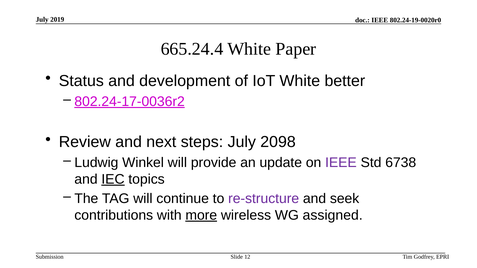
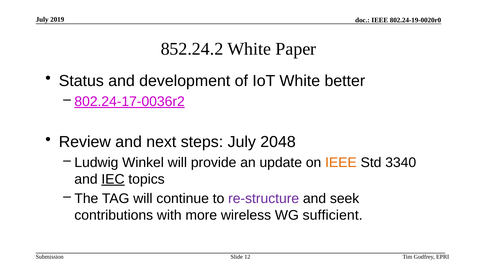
665.24.4: 665.24.4 -> 852.24.2 (192, 49)
2098: 2098 -> 2048 (278, 142)
IEEE colour: purple -> orange (341, 163)
6738: 6738 -> 3340 (401, 163)
more underline: present -> none (201, 216)
assigned: assigned -> sufficient (333, 216)
